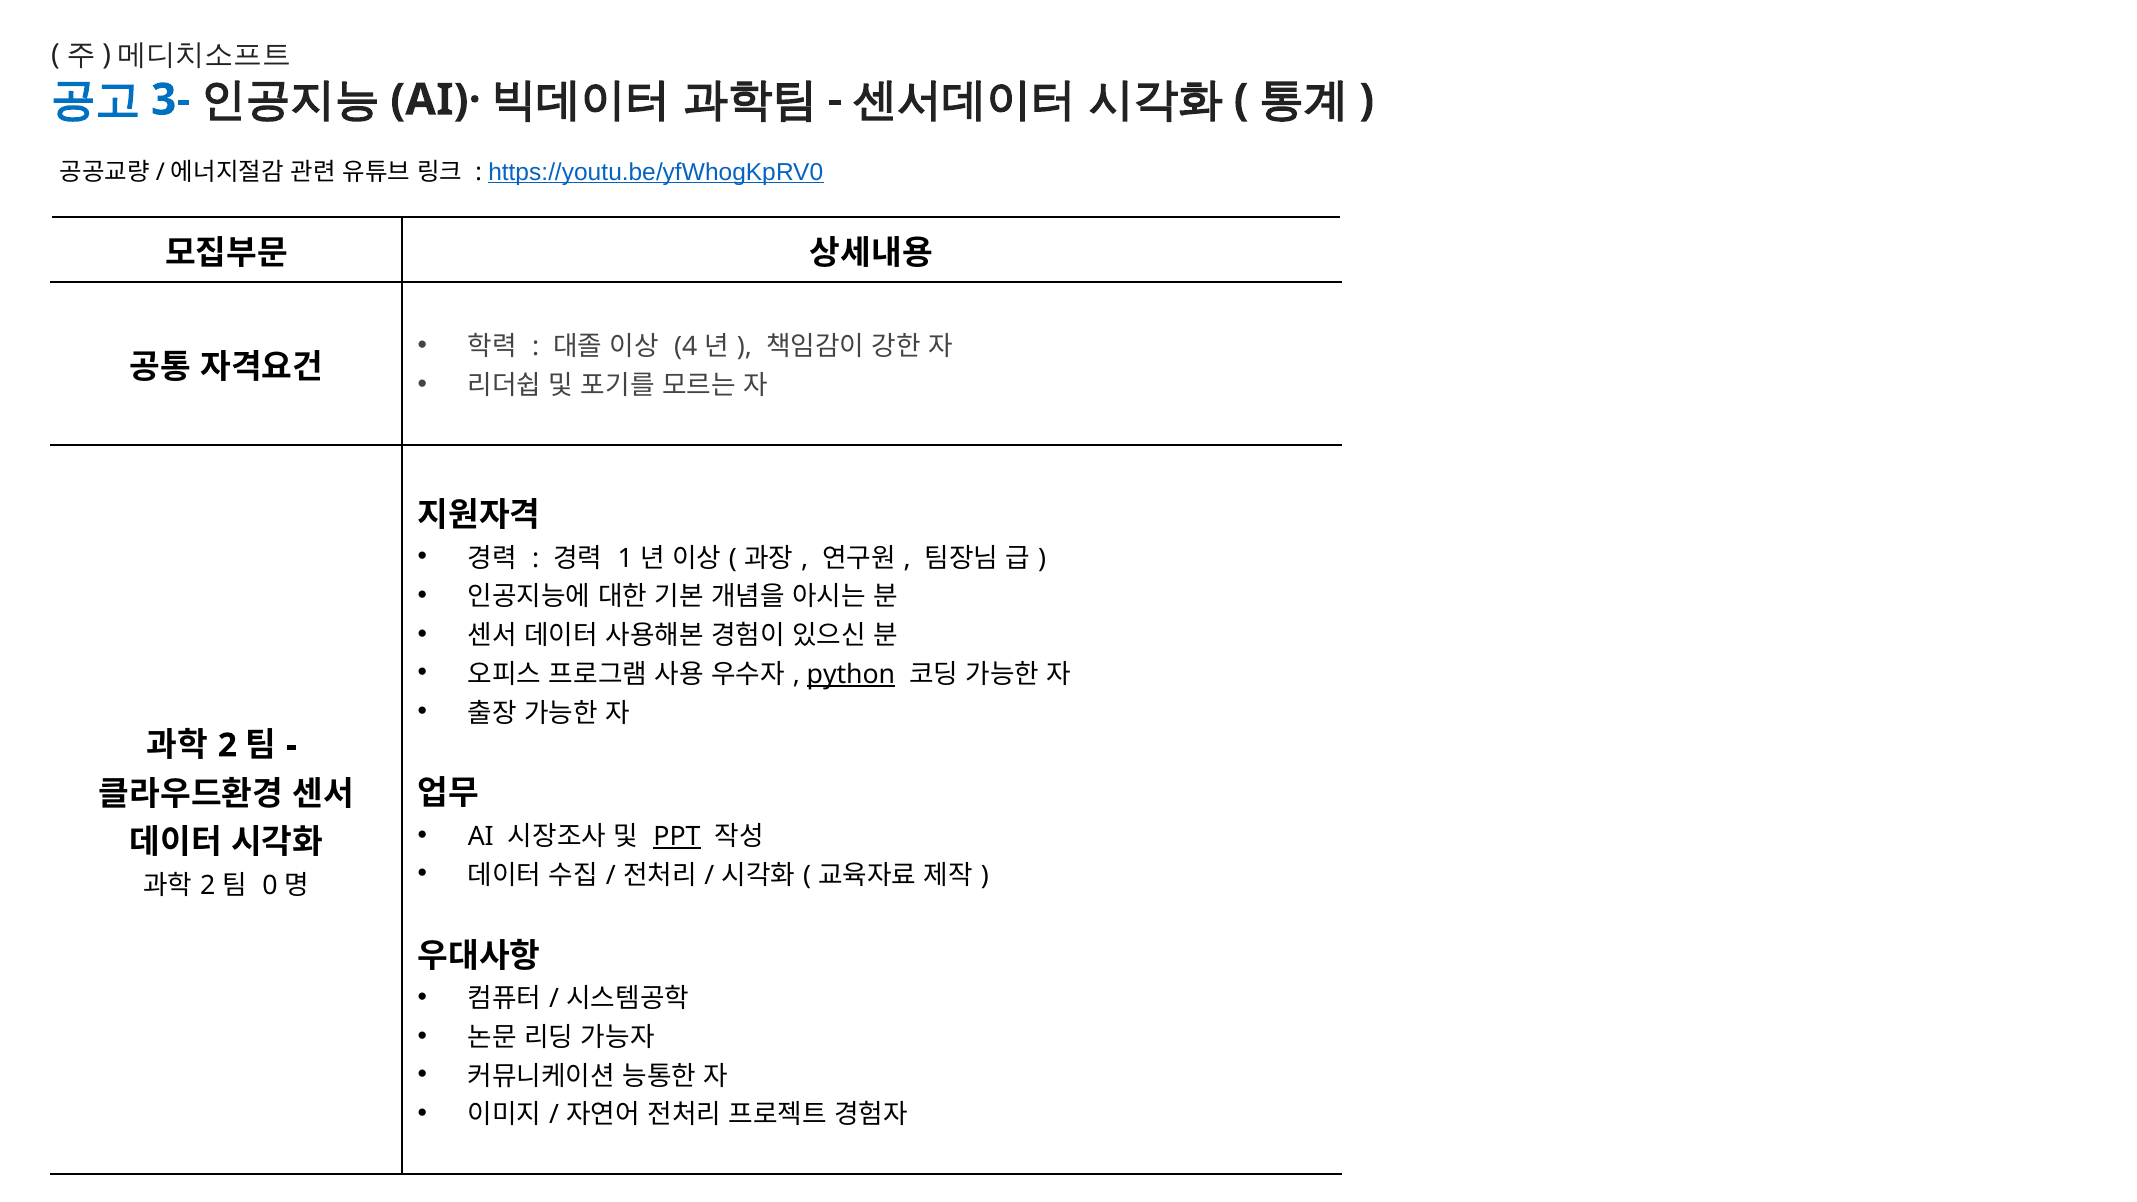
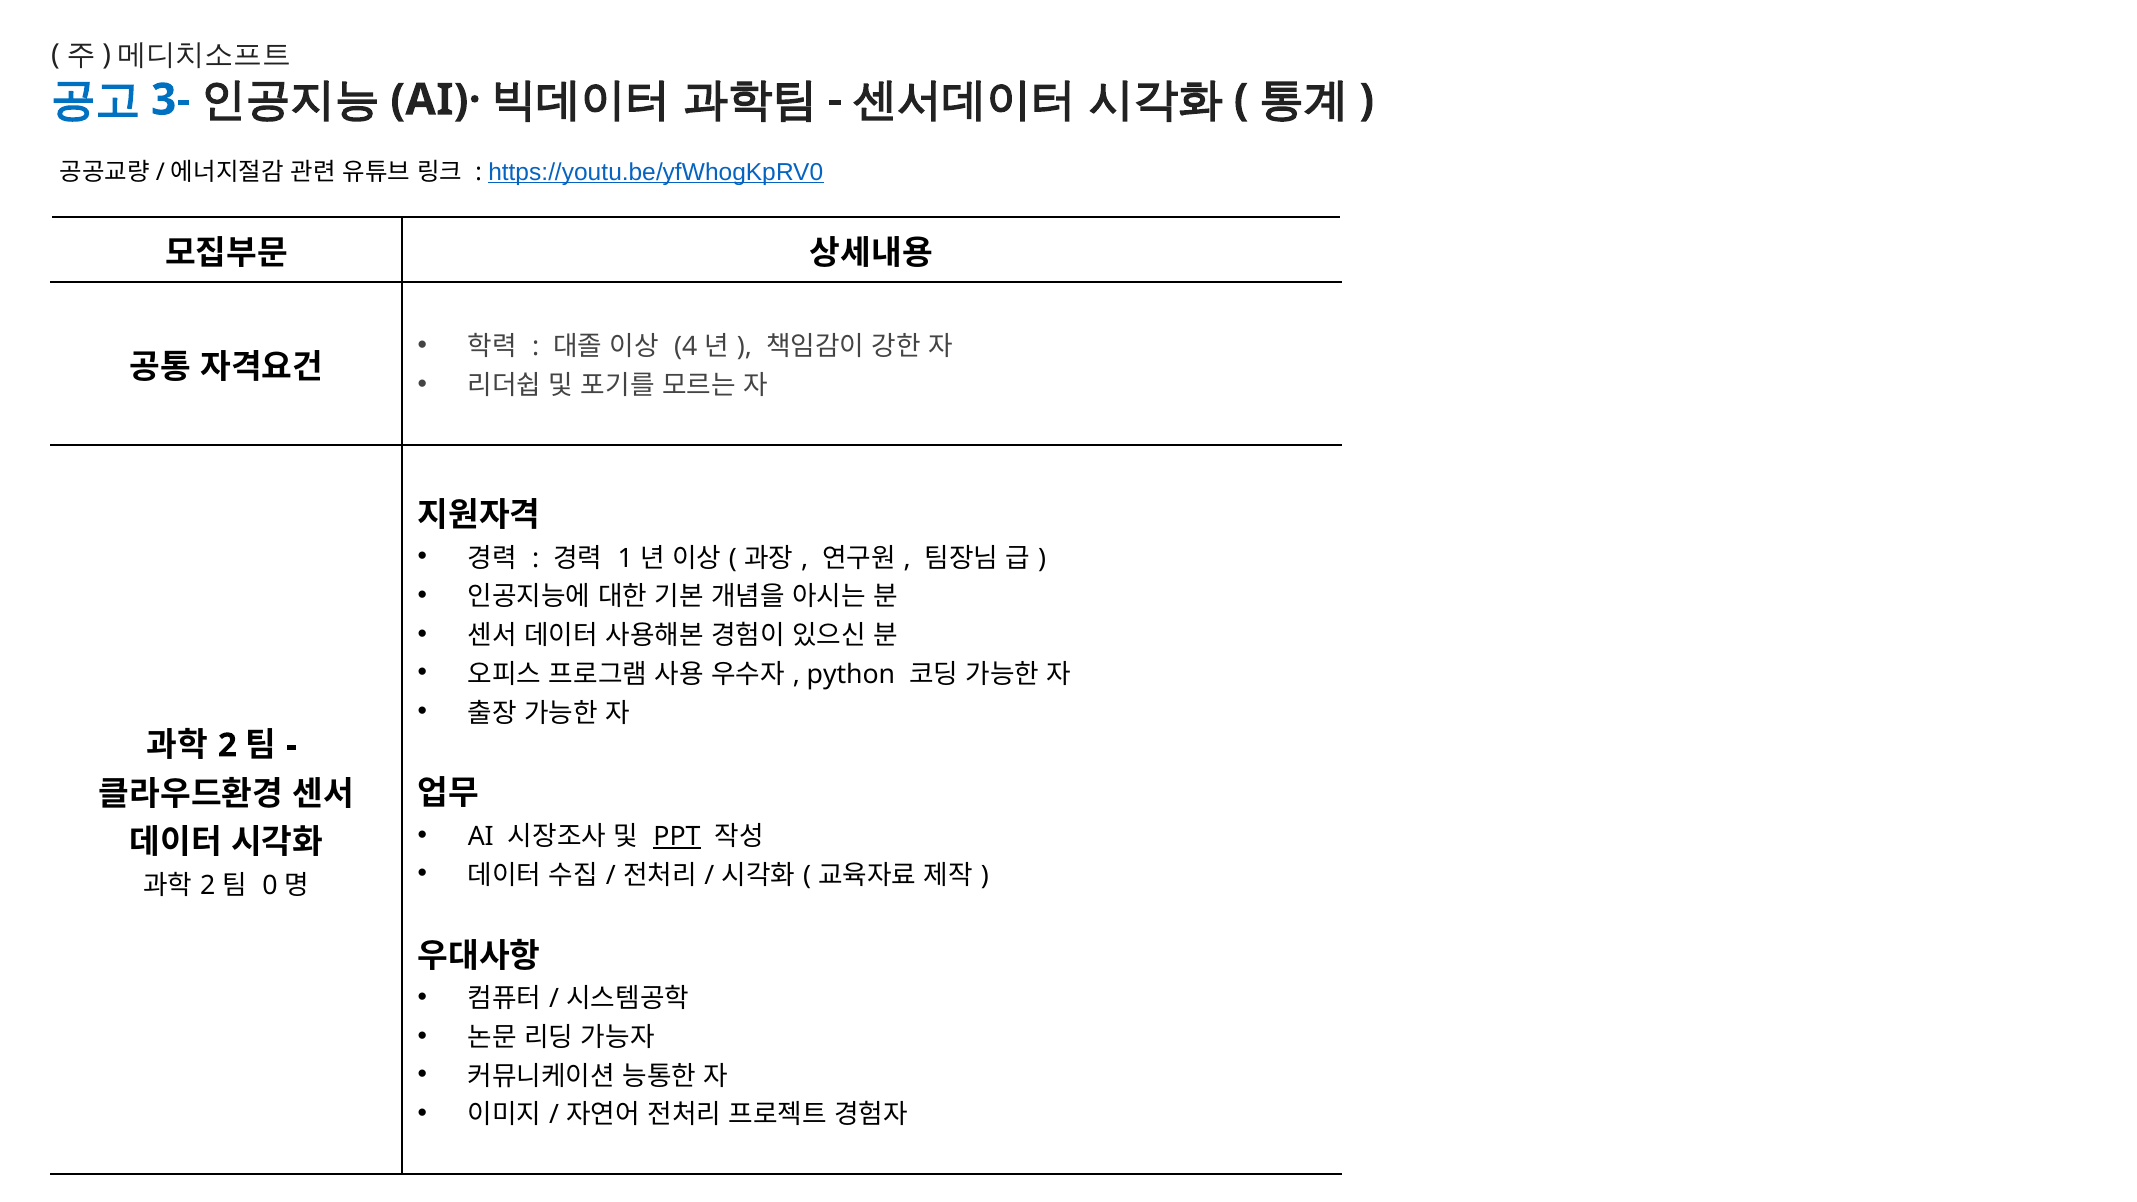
python underline: present -> none (851, 675)
